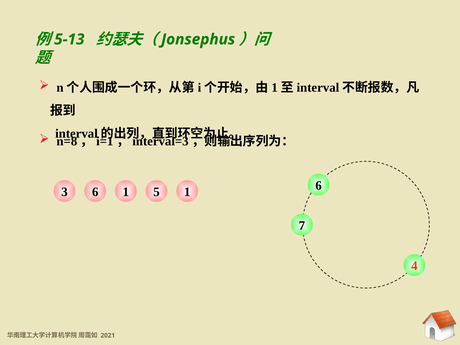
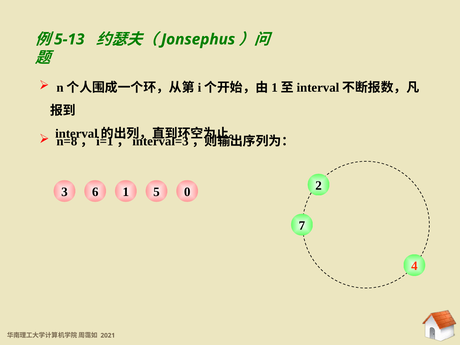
1 1: 1 -> 0 (187, 192)
6 6: 6 -> 2 (319, 186)
